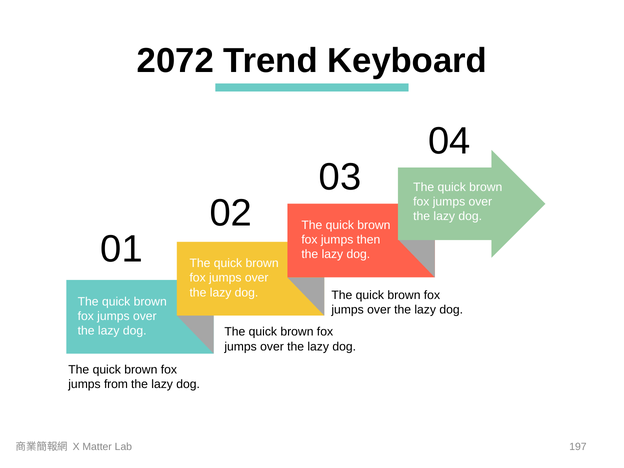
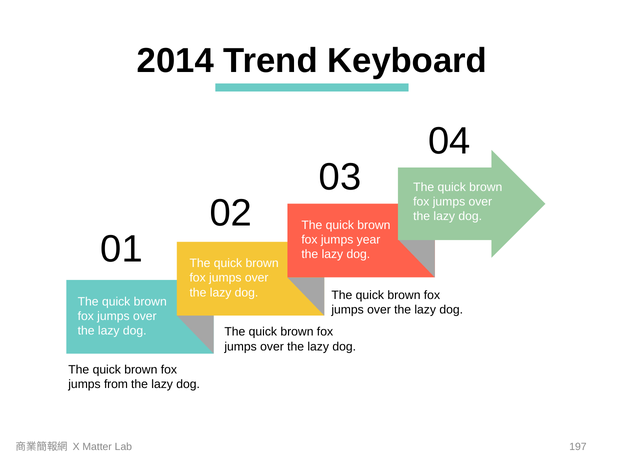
2072: 2072 -> 2014 (175, 61)
then: then -> year (369, 240)
